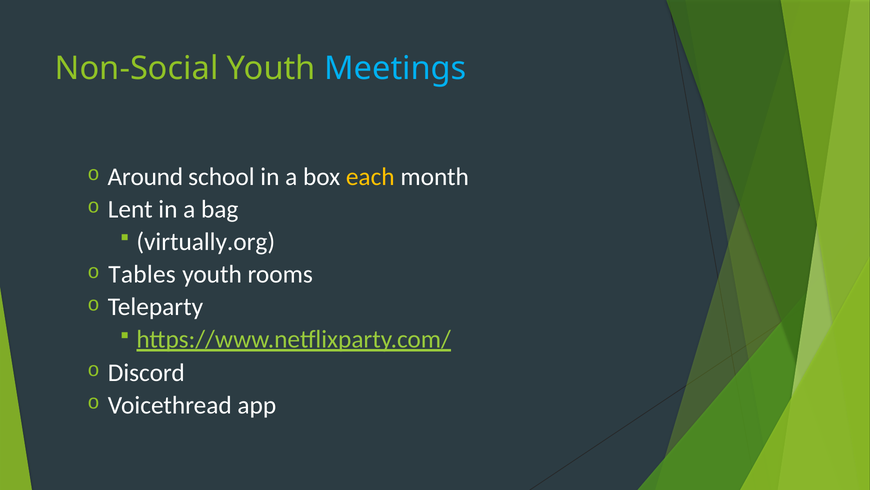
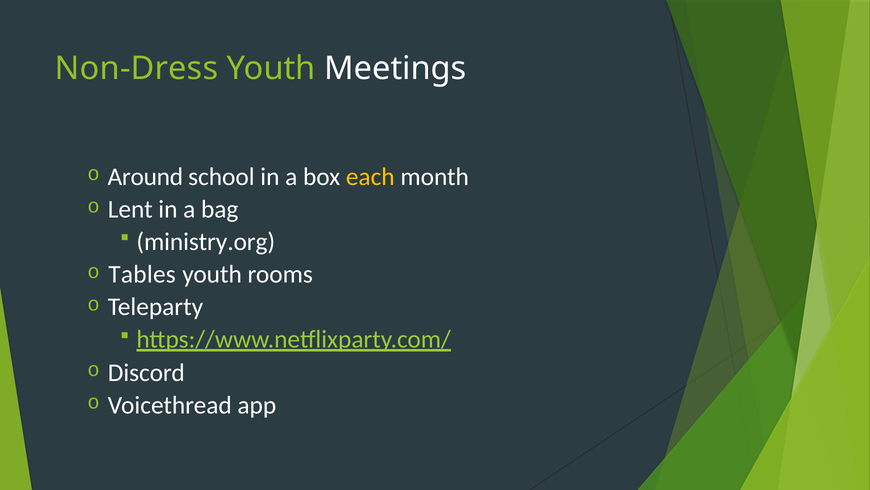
Non-Social: Non-Social -> Non-Dress (137, 69)
Meetings colour: light blue -> white (395, 69)
virtually.org: virtually.org -> ministry.org (206, 241)
